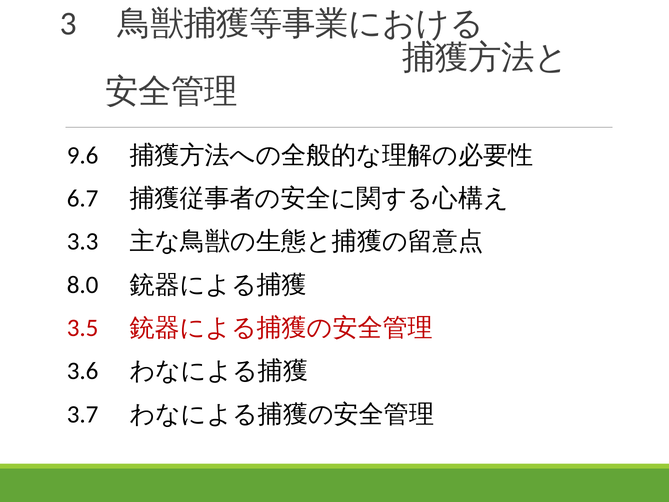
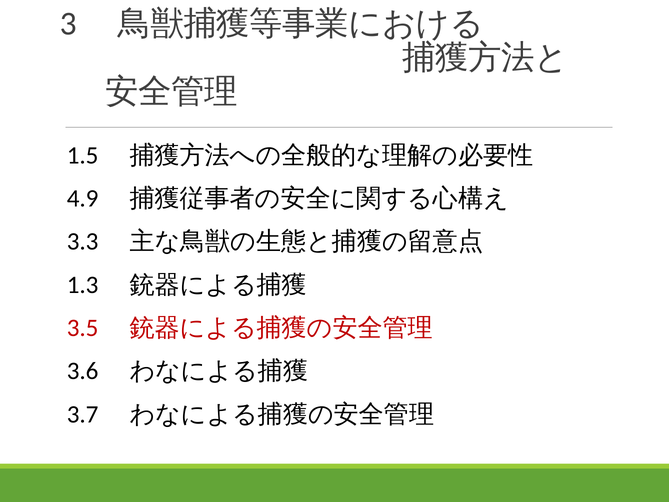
9.6: 9.6 -> 1.5 (83, 155)
6.7: 6.7 -> 4.9 (83, 198)
8.0: 8.0 -> 1.3 (83, 285)
